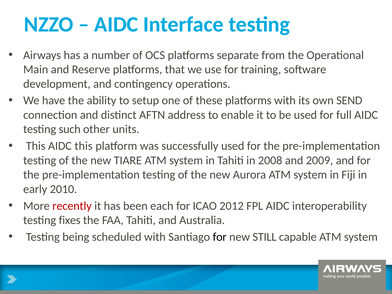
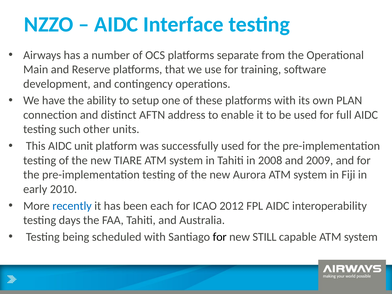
SEND: SEND -> PLAN (349, 101)
AIDC this: this -> unit (84, 146)
recently colour: red -> blue (72, 206)
fixes: fixes -> days (70, 220)
